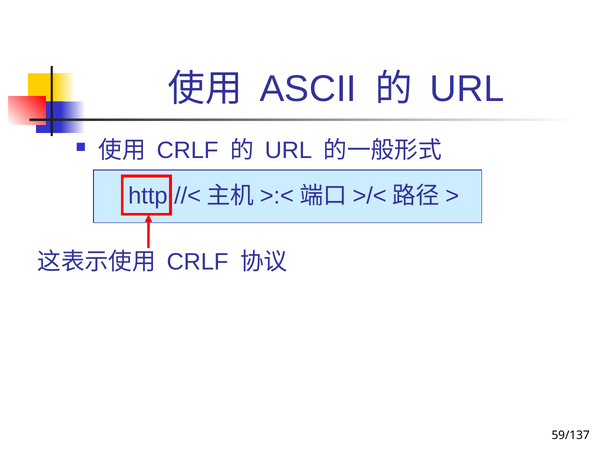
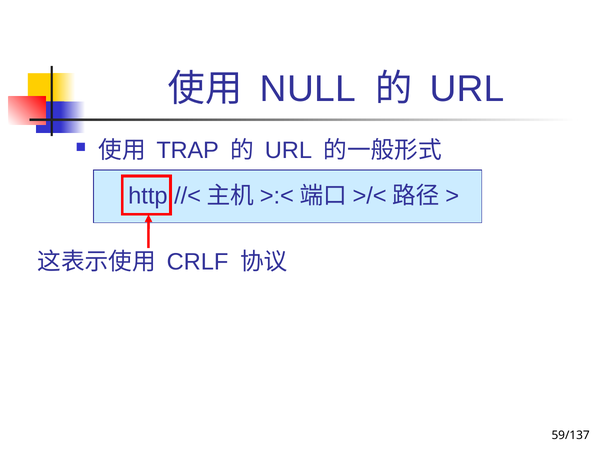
ASCII: ASCII -> NULL (308, 89)
CRLF: CRLF -> TRAP (188, 150)
